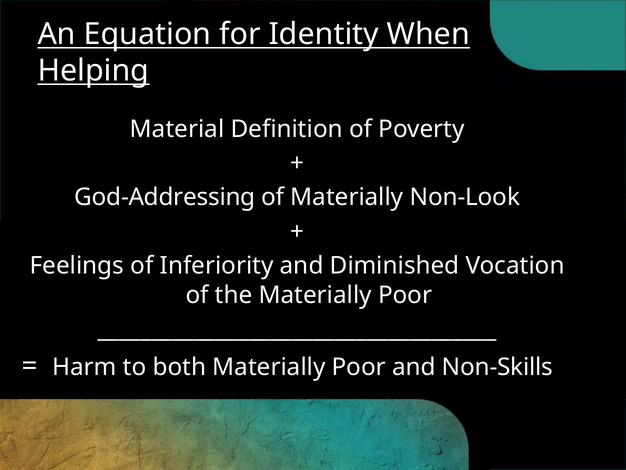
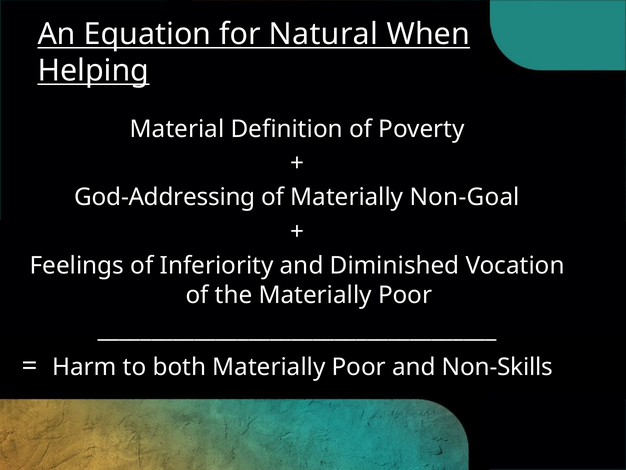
Identity: Identity -> Natural (324, 34)
Non-Look: Non-Look -> Non-Goal (465, 197)
